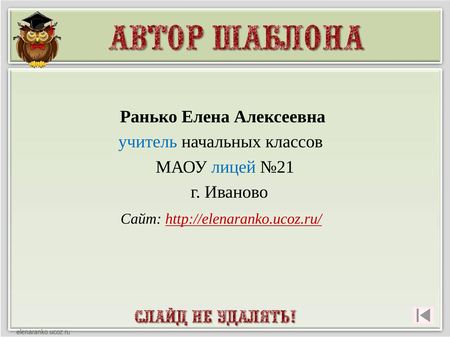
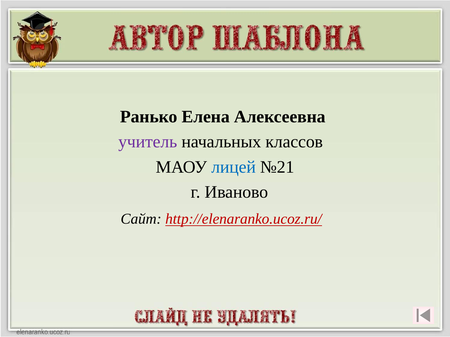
учитель colour: blue -> purple (148, 142)
